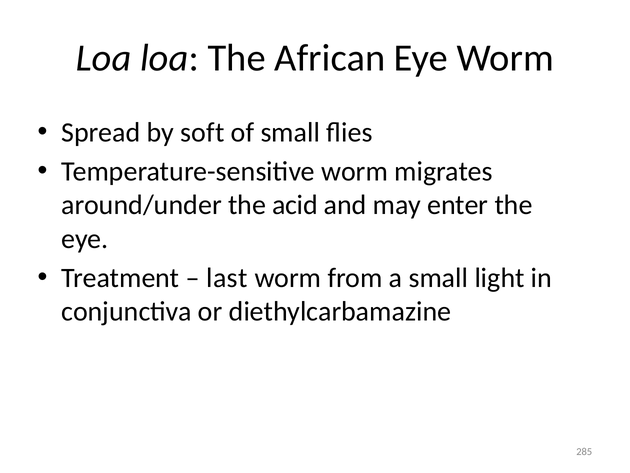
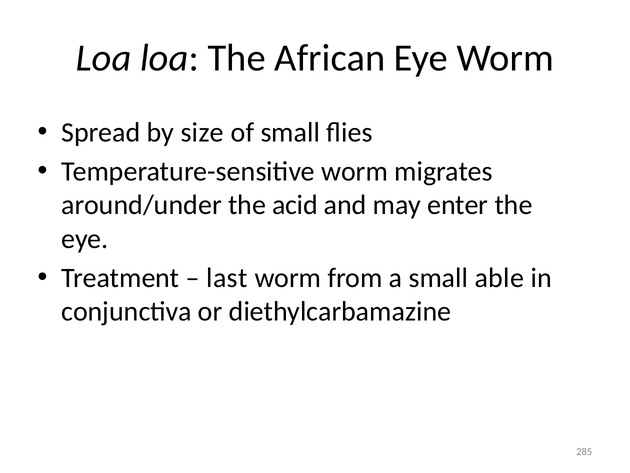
soft: soft -> size (202, 132)
light: light -> able (499, 278)
